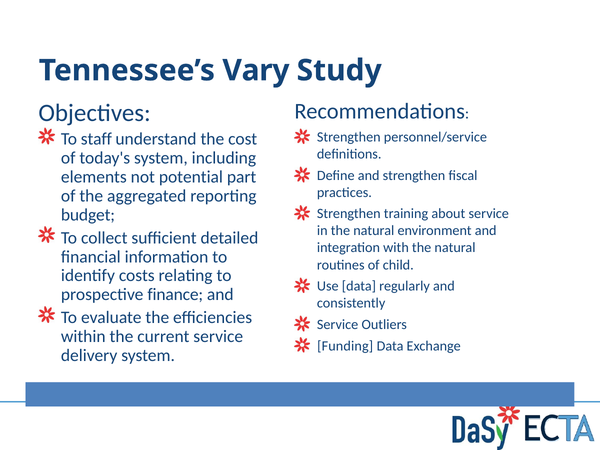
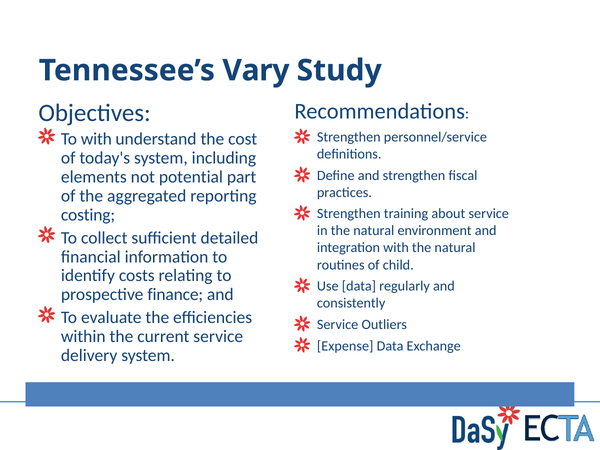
To staff: staff -> with (96, 139)
budget: budget -> costing (88, 215)
Funding: Funding -> Expense (345, 346)
